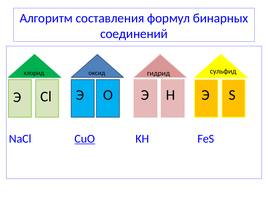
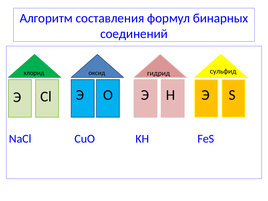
CuO underline: present -> none (85, 139)
